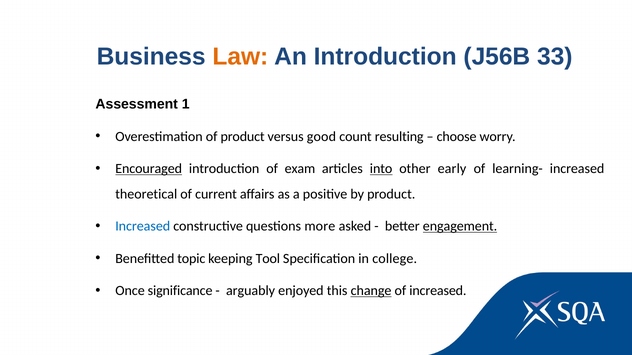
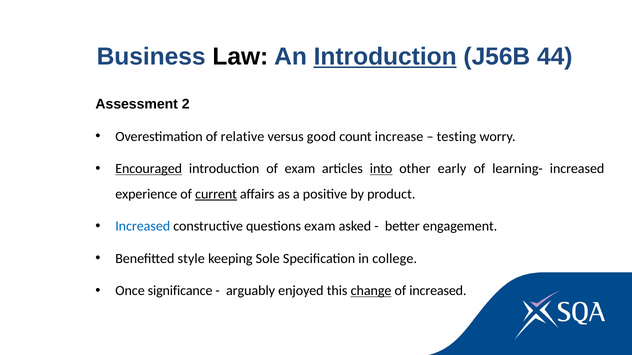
Law colour: orange -> black (240, 57)
Introduction underline: none -> present (385, 57)
33: 33 -> 44 (555, 57)
1: 1 -> 2 (186, 105)
of product: product -> relative (242, 137)
resulting: resulting -> increase (399, 137)
choose: choose -> testing (456, 137)
theoretical: theoretical -> experience (146, 194)
current underline: none -> present (216, 194)
questions more: more -> exam (320, 227)
engagement underline: present -> none (460, 227)
topic: topic -> style (191, 259)
Tool: Tool -> Sole (268, 259)
